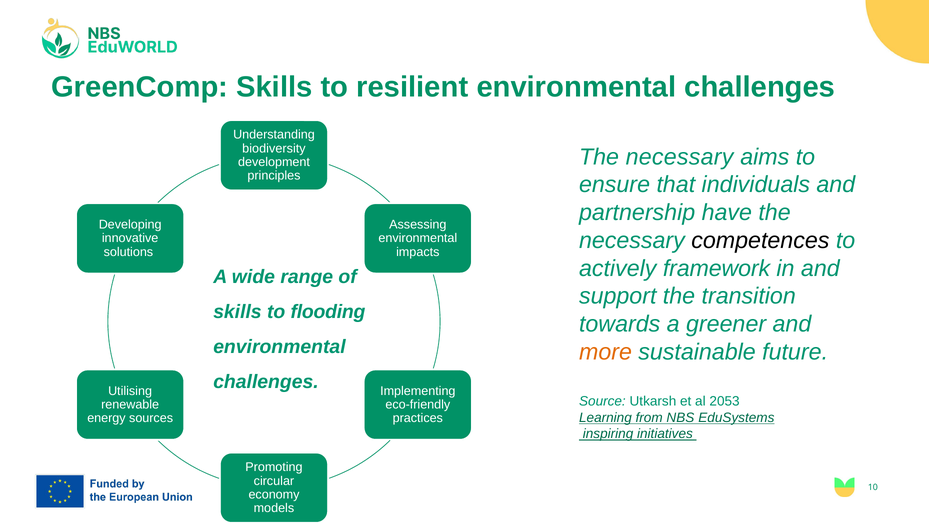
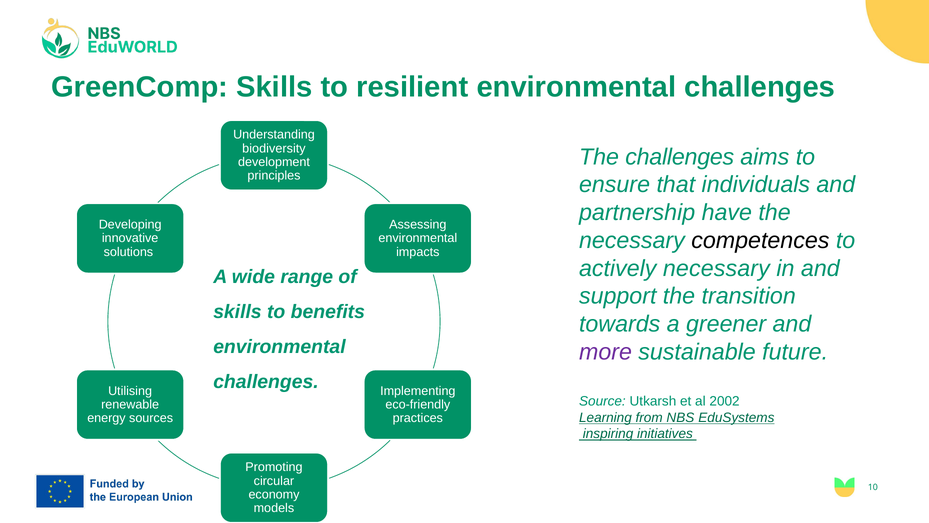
necessary: necessary -> challenges (680, 157)
actively framework: framework -> necessary (716, 268)
flooding: flooding -> benefits (328, 312)
more colour: orange -> purple (605, 352)
2053: 2053 -> 2002 (725, 401)
